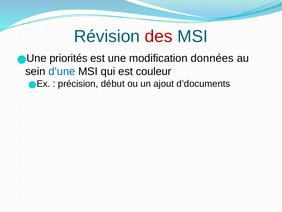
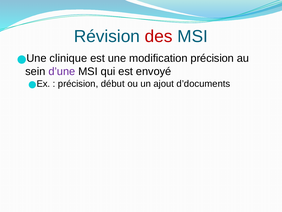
priorités: priorités -> clinique (68, 58)
modification données: données -> précision (212, 58)
d’une colour: blue -> purple (62, 71)
couleur: couleur -> envoyé (154, 71)
